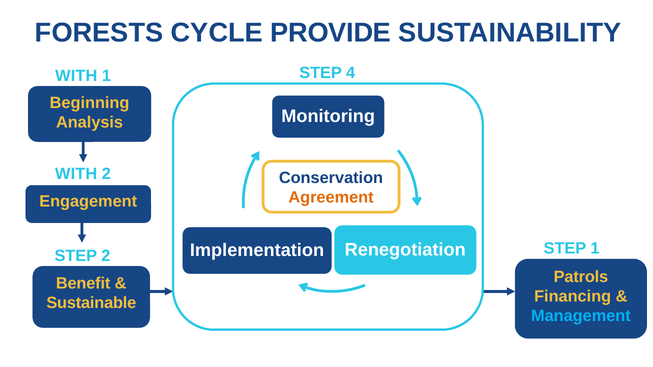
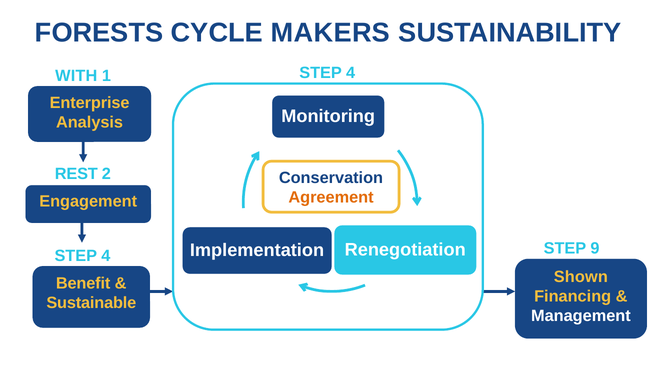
PROVIDE: PROVIDE -> MAKERS (330, 33)
Beginning: Beginning -> Enterprise (90, 103)
WITH: WITH -> REST (76, 174)
STEP 1: 1 -> 9 (595, 249)
2: 2 -> 4 (106, 256)
Patrols: Patrols -> Shown (581, 277)
Management colour: light blue -> white (581, 316)
